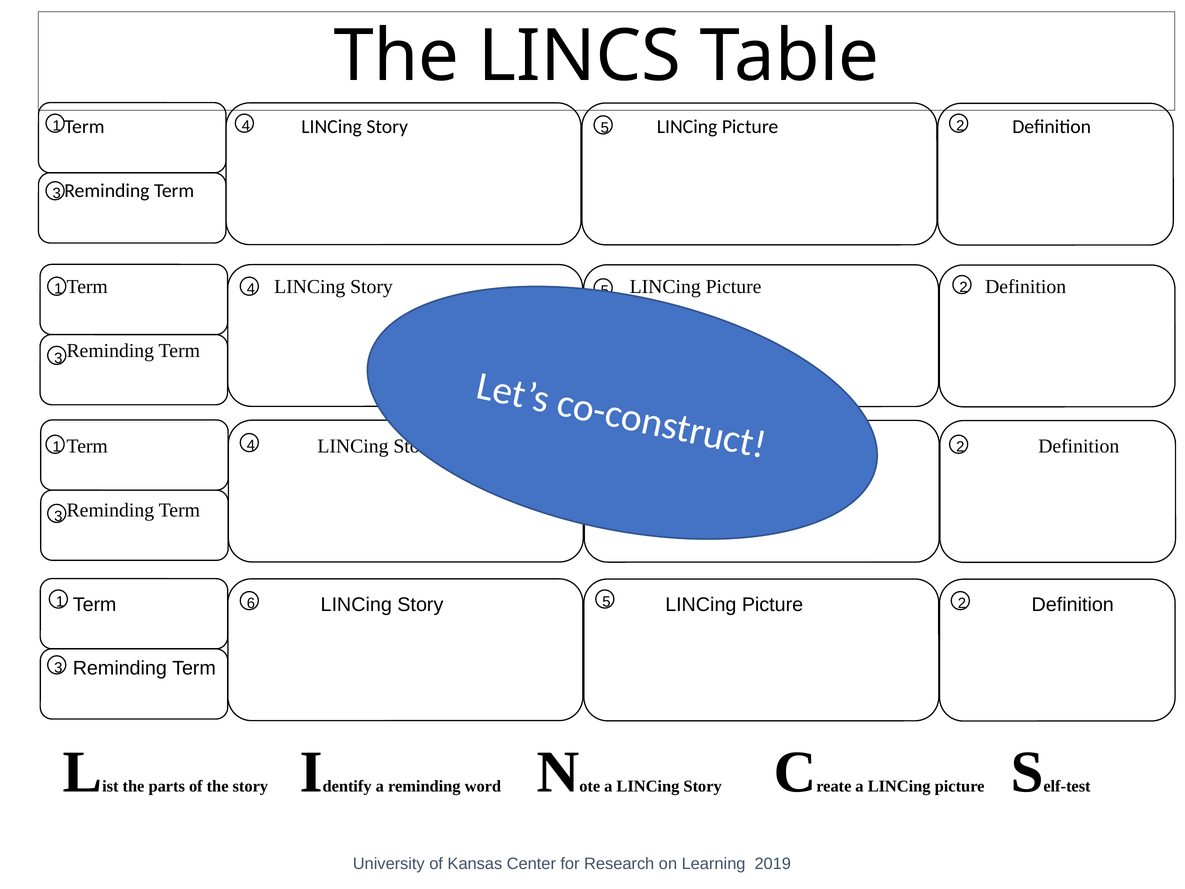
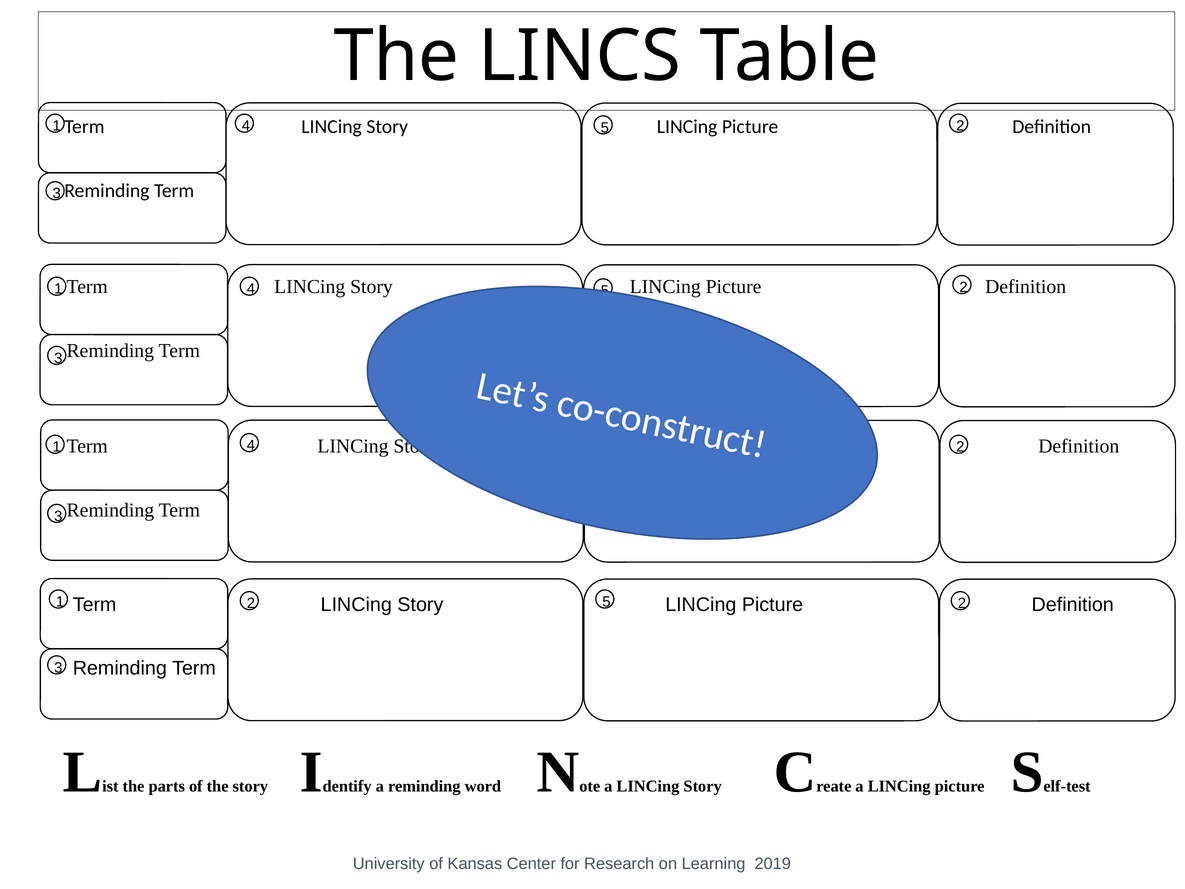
1 6: 6 -> 2 (251, 603)
